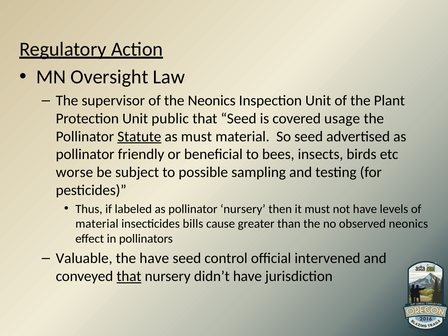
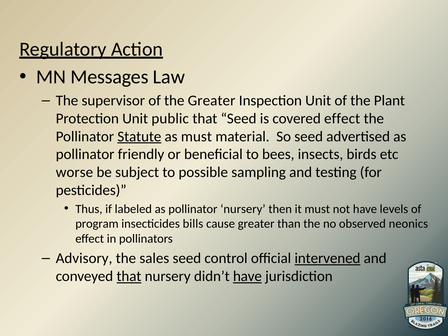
Oversight: Oversight -> Messages (110, 77)
the Neonics: Neonics -> Greater (212, 101)
covered usage: usage -> effect (342, 118)
material: material -> program (97, 224)
Valuable: Valuable -> Advisory (84, 258)
the have: have -> sales (154, 258)
intervened underline: none -> present (327, 258)
have underline: none -> present (247, 276)
